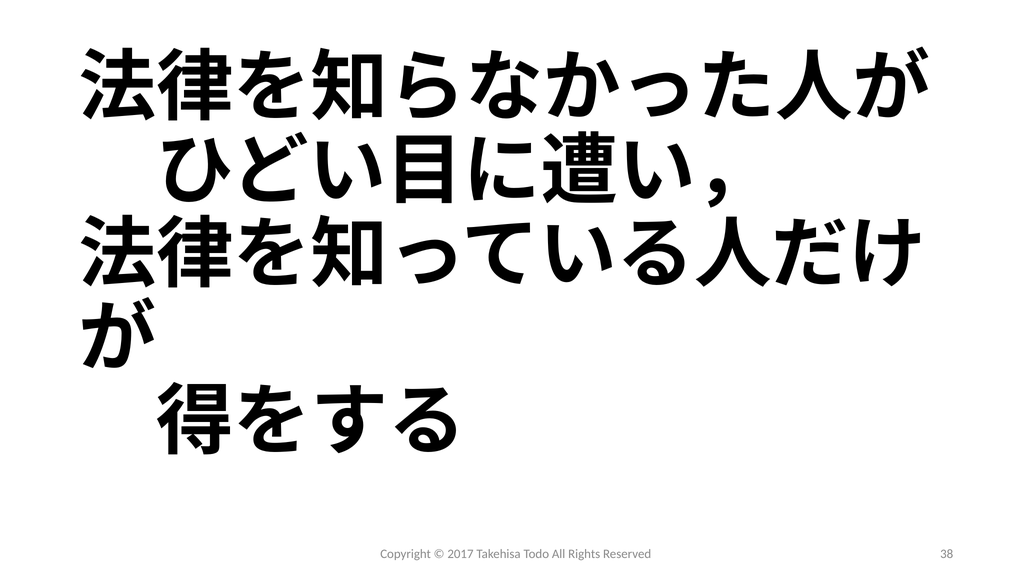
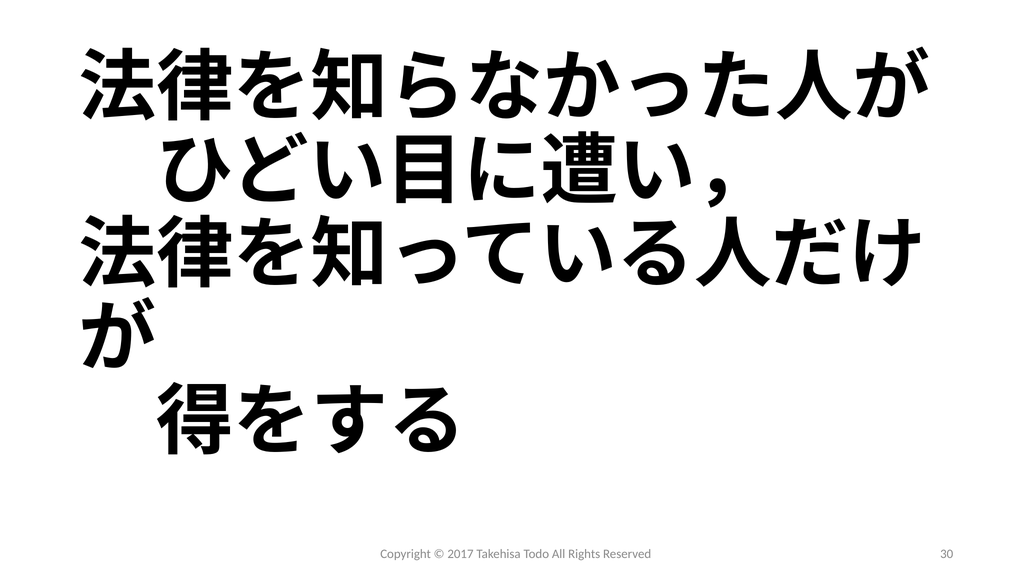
38: 38 -> 30 (947, 554)
